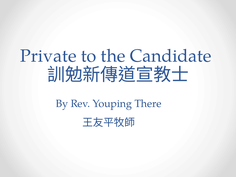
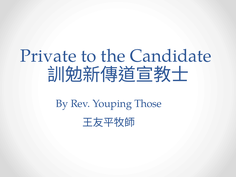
There: There -> Those (148, 104)
